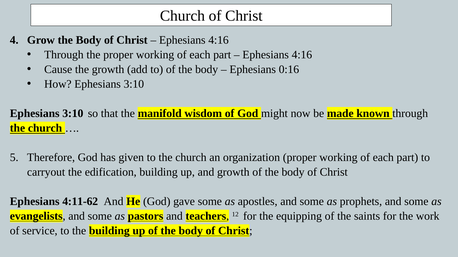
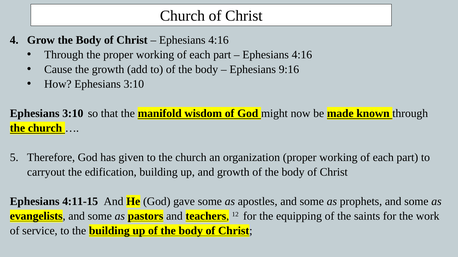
0:16: 0:16 -> 9:16 (289, 70)
4:11-62: 4:11-62 -> 4:11-15 (80, 202)
